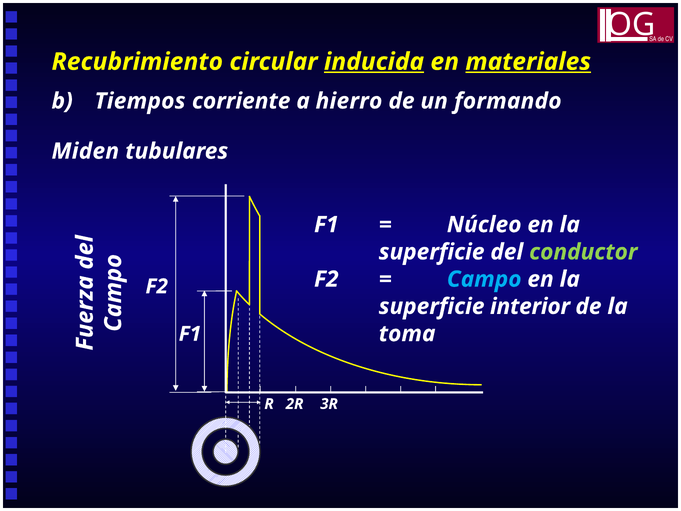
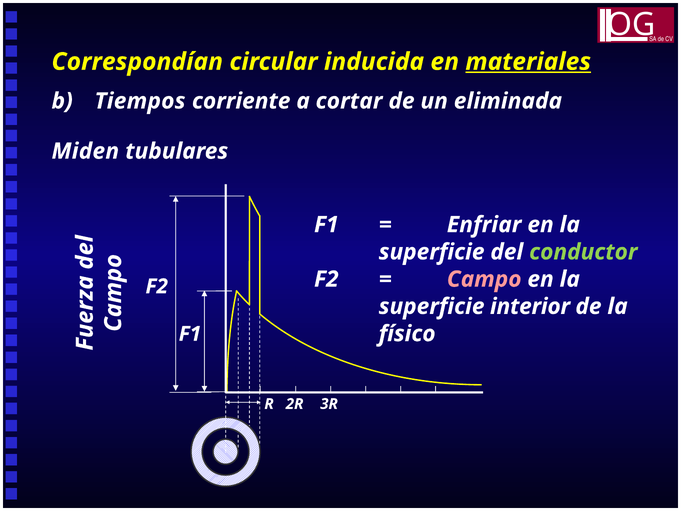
Recubrimiento: Recubrimiento -> Correspondían (137, 62)
inducida underline: present -> none (374, 62)
hierro: hierro -> cortar (349, 101)
formando: formando -> eliminada (508, 101)
Núcleo: Núcleo -> Enfriar (484, 225)
Campo colour: light blue -> pink (484, 279)
toma: toma -> físico (407, 334)
